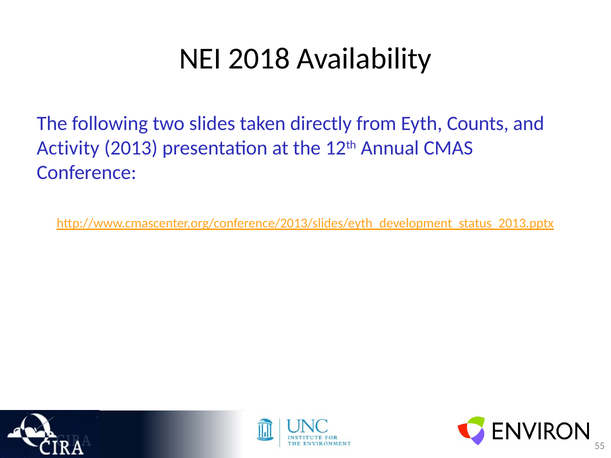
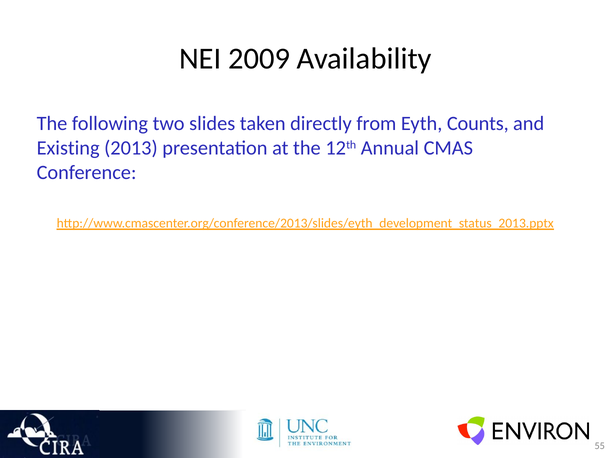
2018: 2018 -> 2009 (259, 59)
Activity: Activity -> Existing (68, 148)
